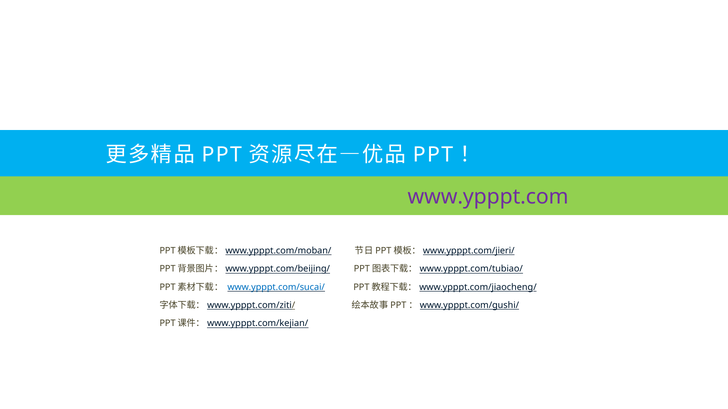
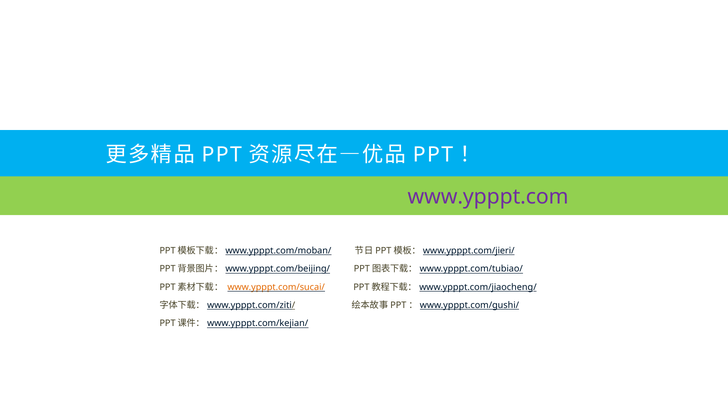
www.ypppt.com/sucai/ colour: blue -> orange (276, 287)
